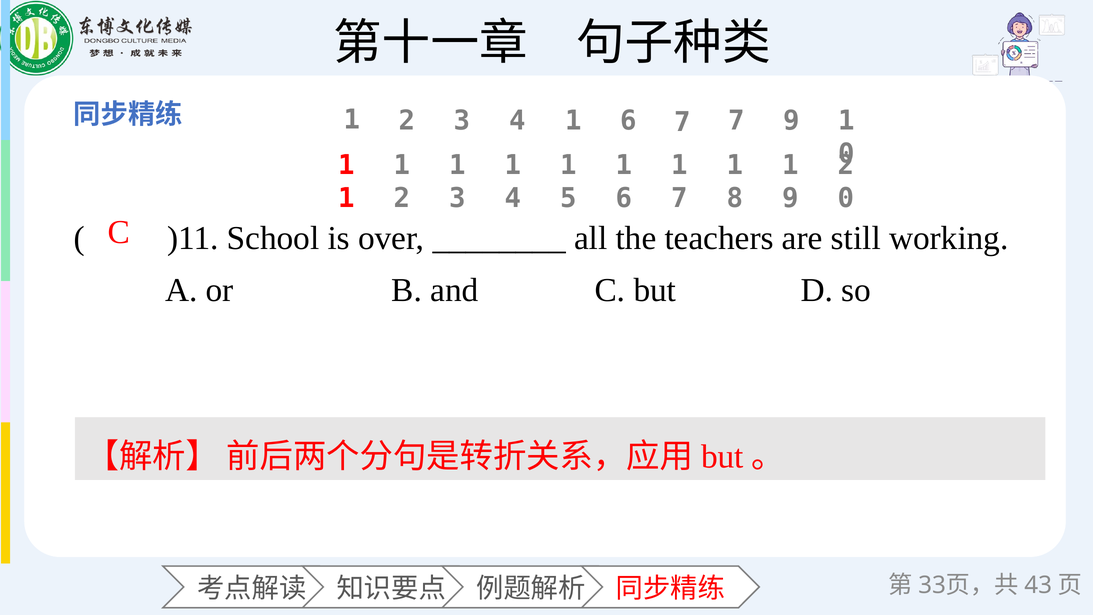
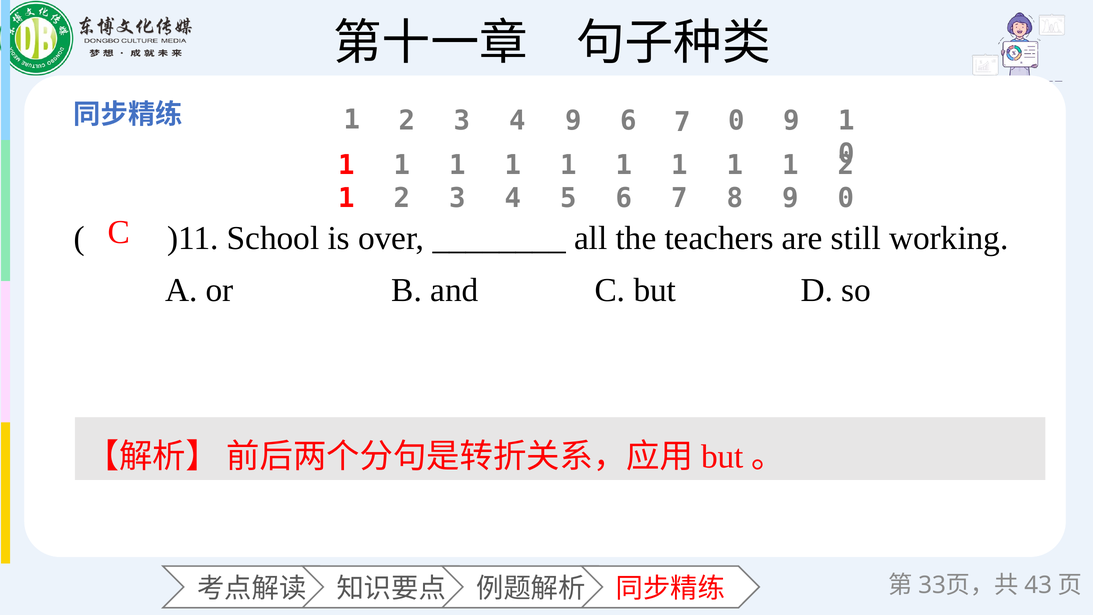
3 4 1: 1 -> 9 (573, 121)
7 7: 7 -> 0 (736, 121)
